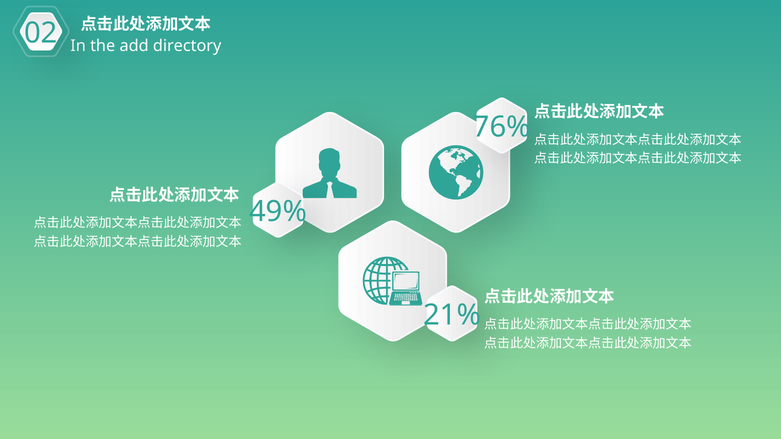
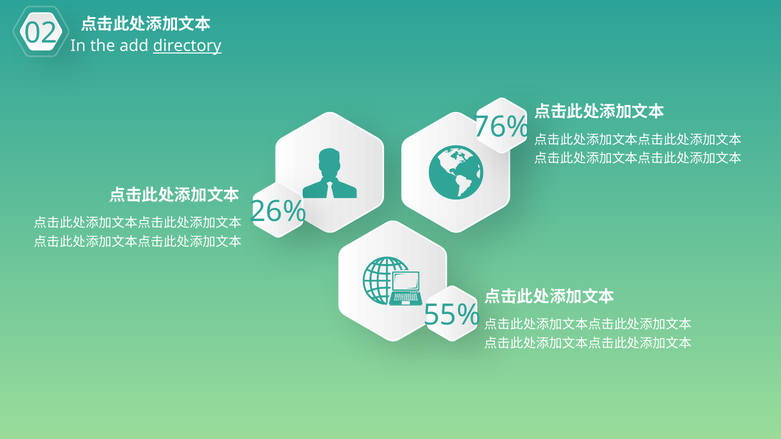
directory underline: none -> present (187, 46)
49%: 49% -> 26% (278, 212)
21%: 21% -> 55% (452, 315)
